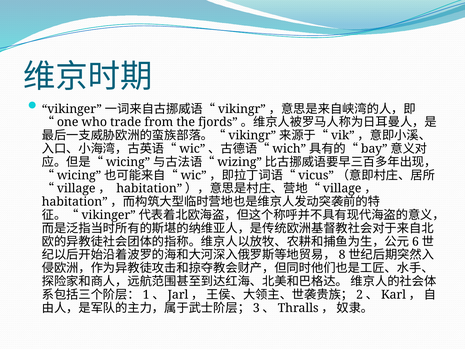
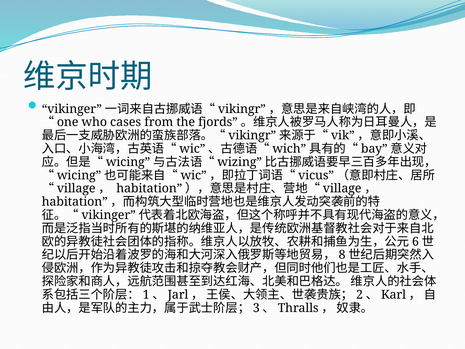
trade: trade -> cases (126, 122)
